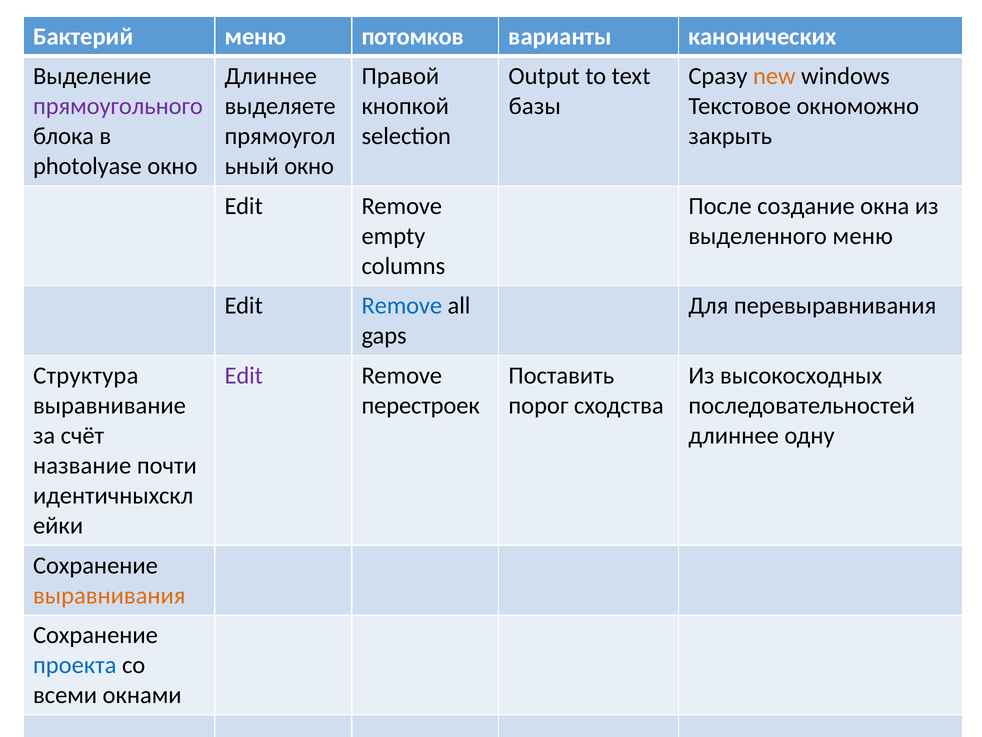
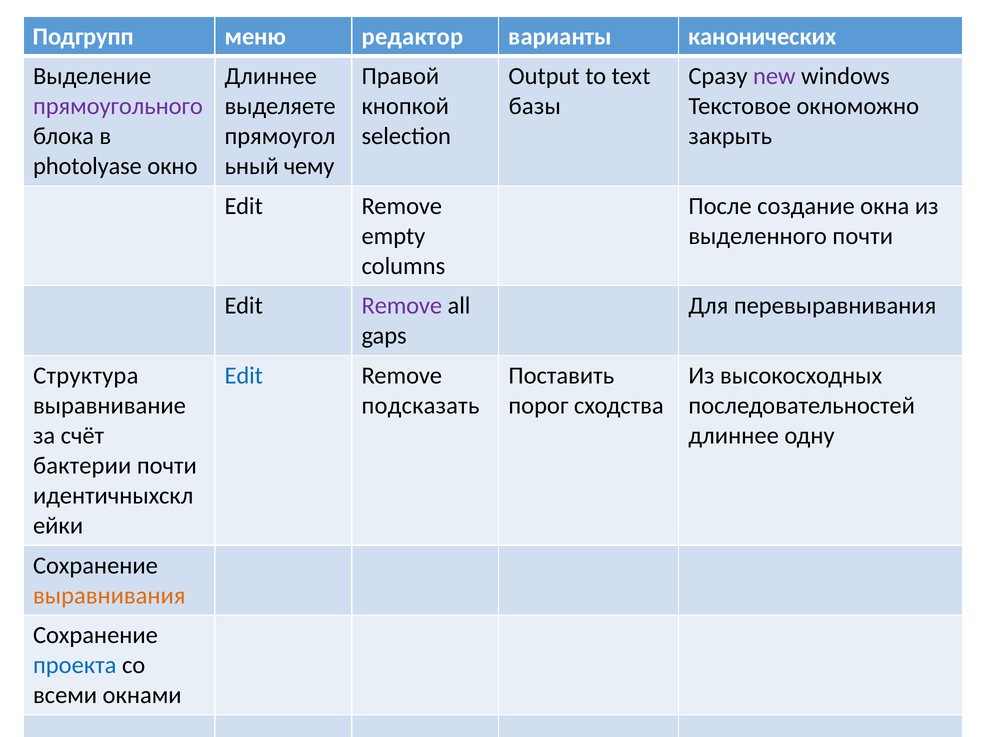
Бактерий: Бактерий -> Подгрупп (83, 36)
потомков: потомков -> редактор (413, 36)
new colour: orange -> purple (774, 76)
окно: окно -> чему (309, 166)
выделенного меню: меню -> почти (863, 236)
Remove colour: blue -> purple (402, 306)
Edit colour: purple -> blue (244, 375)
перестроек: перестроек -> подсказать (420, 405)
название: название -> бактерии (82, 465)
